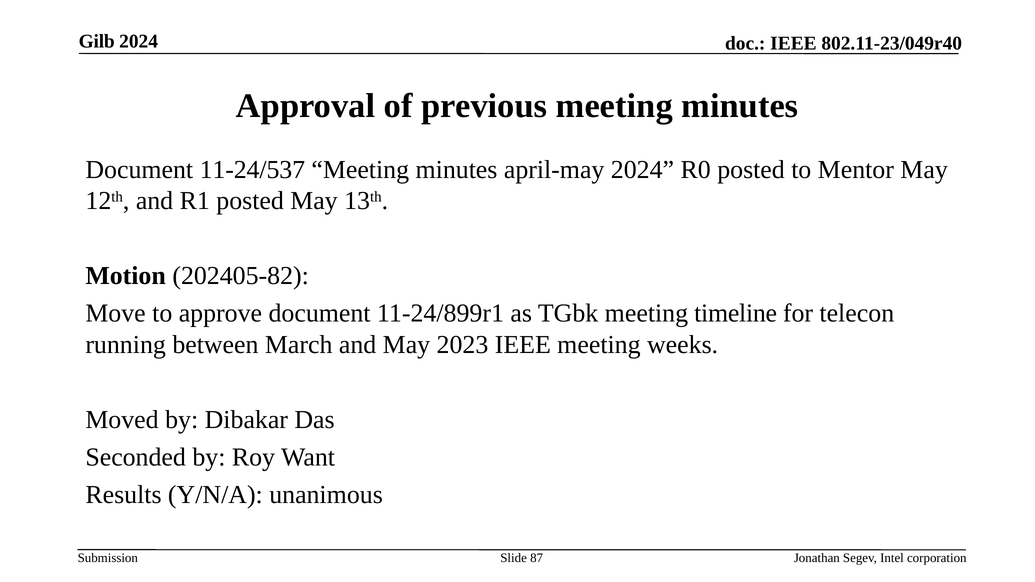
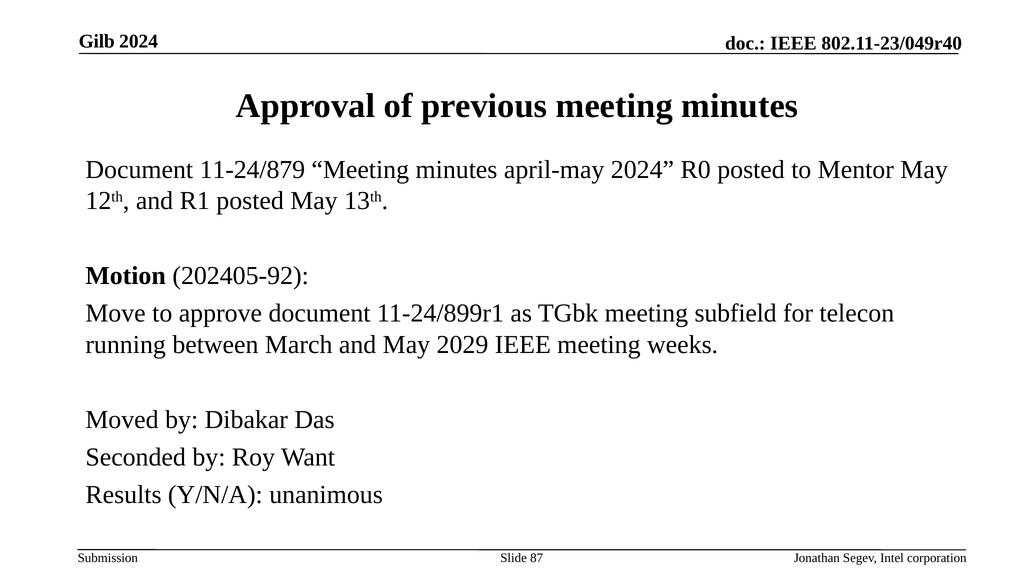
11-24/537: 11-24/537 -> 11-24/879 (252, 170)
202405-82: 202405-82 -> 202405-92 (241, 276)
timeline: timeline -> subfield (736, 314)
2023: 2023 -> 2029 (462, 345)
